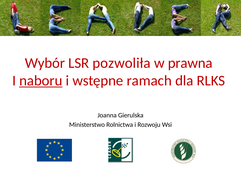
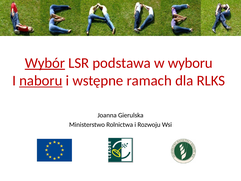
Wybór underline: none -> present (45, 63)
pozwoliła: pozwoliła -> podstawa (122, 63)
prawna: prawna -> wyboru (190, 63)
